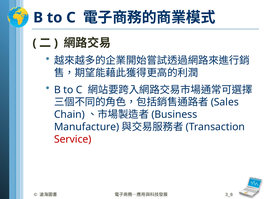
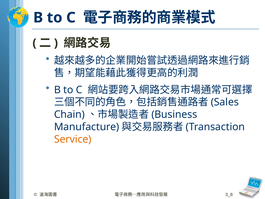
Service colour: red -> orange (73, 139)
